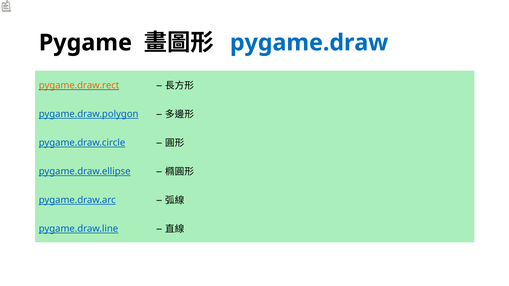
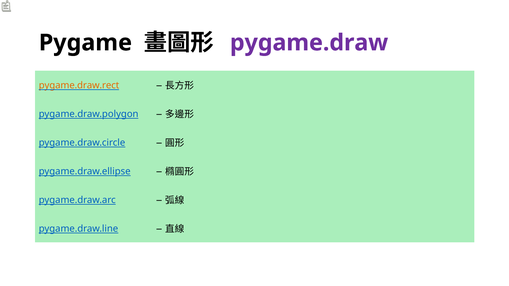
pygame.draw colour: blue -> purple (309, 43)
